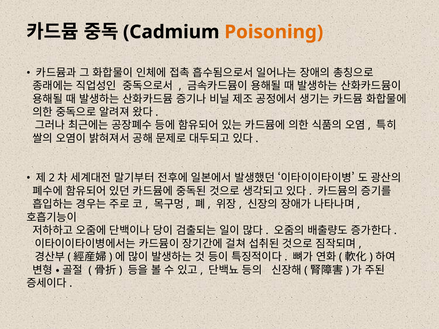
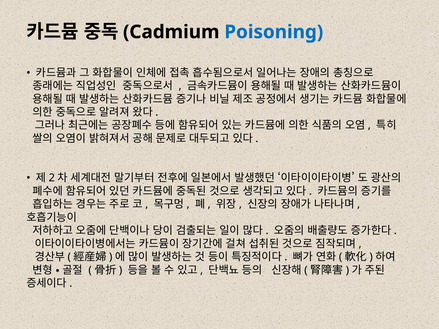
Poisoning colour: orange -> blue (274, 32)
